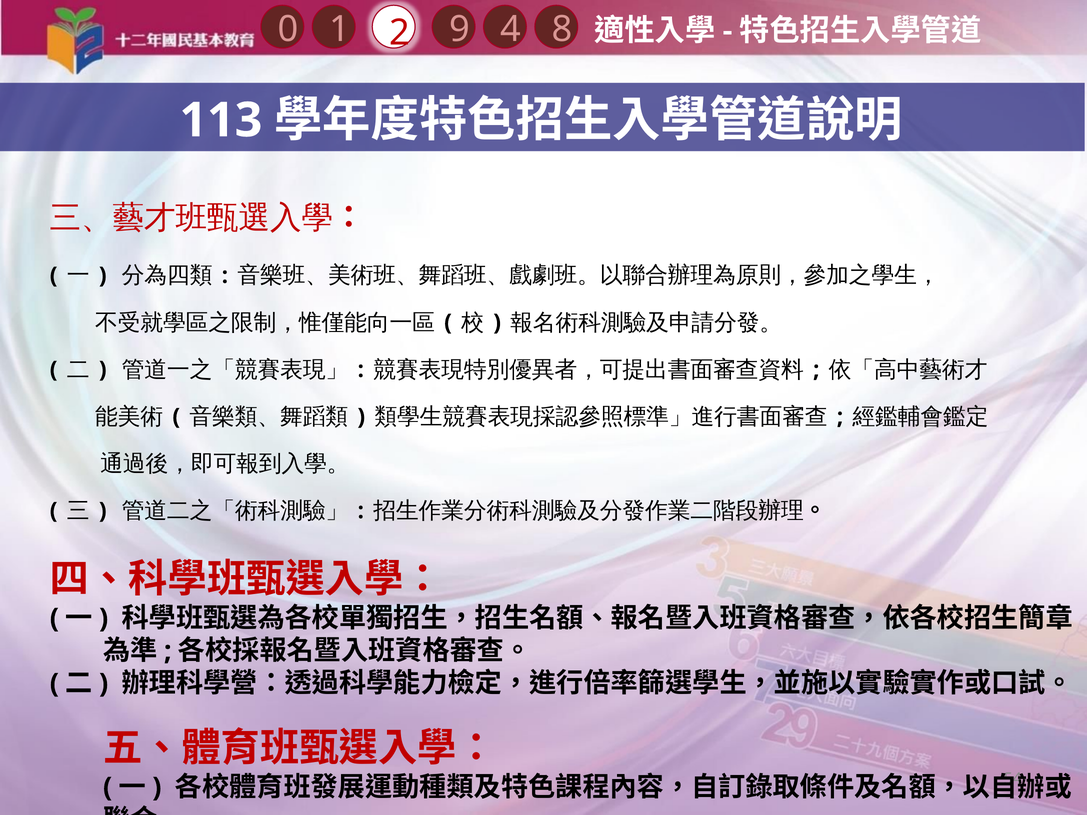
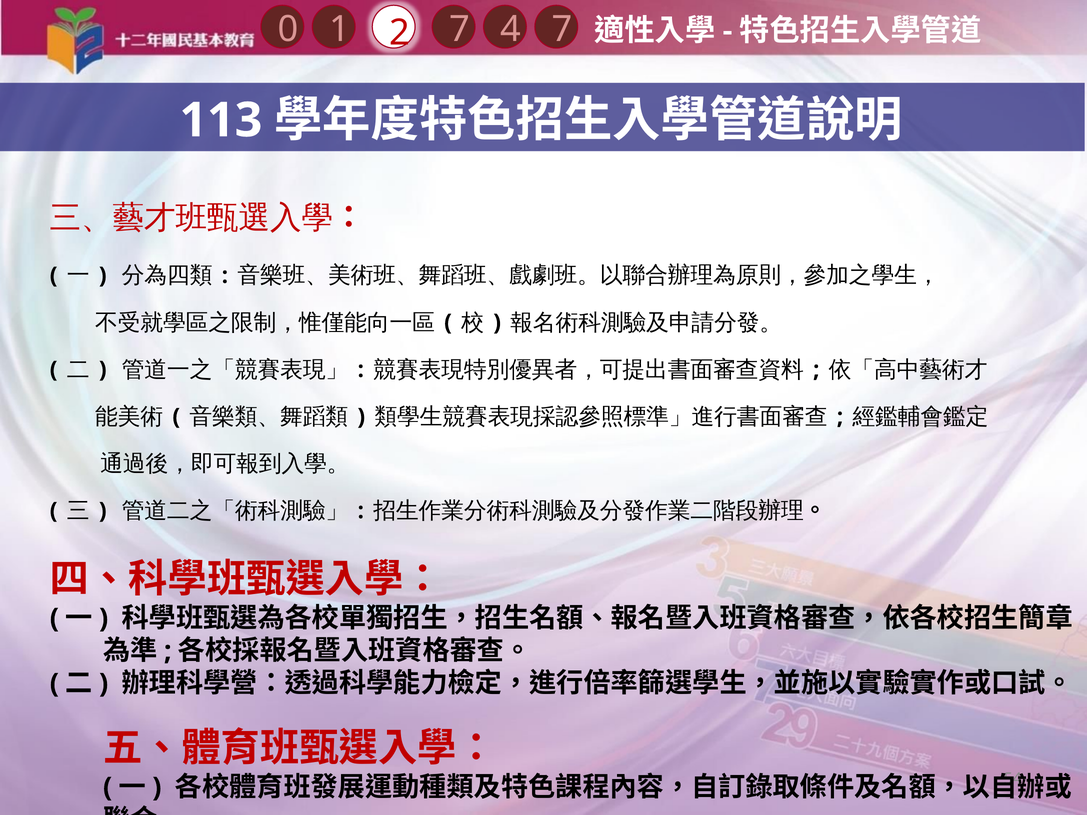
4 8: 8 -> 7 (562, 29)
2 9: 9 -> 7 (459, 29)
